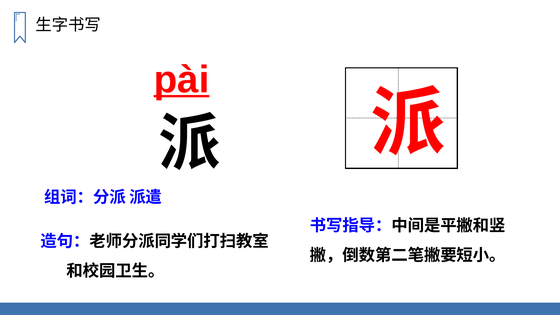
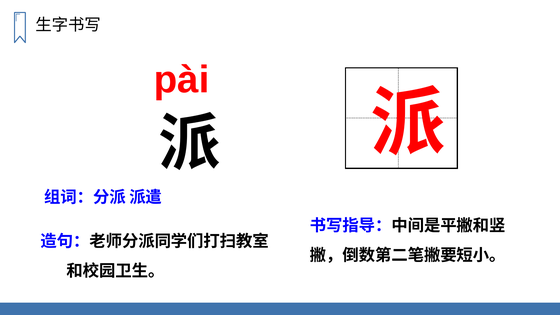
pài underline: present -> none (182, 80)
